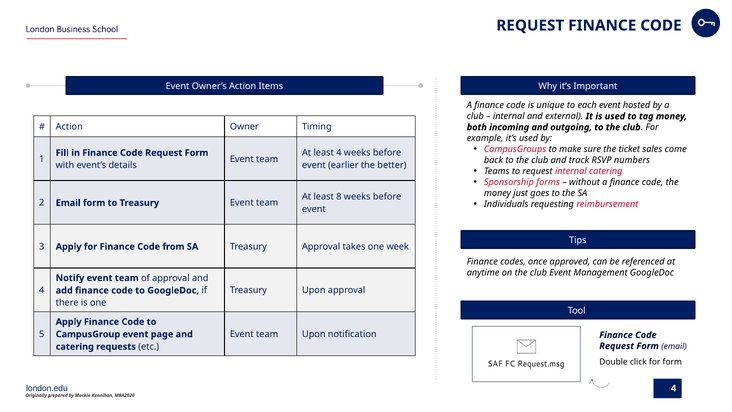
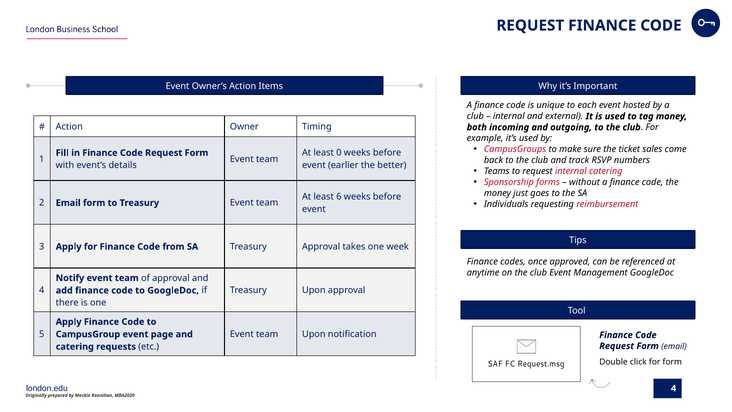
least 4: 4 -> 0 (339, 153)
8: 8 -> 6 (339, 197)
